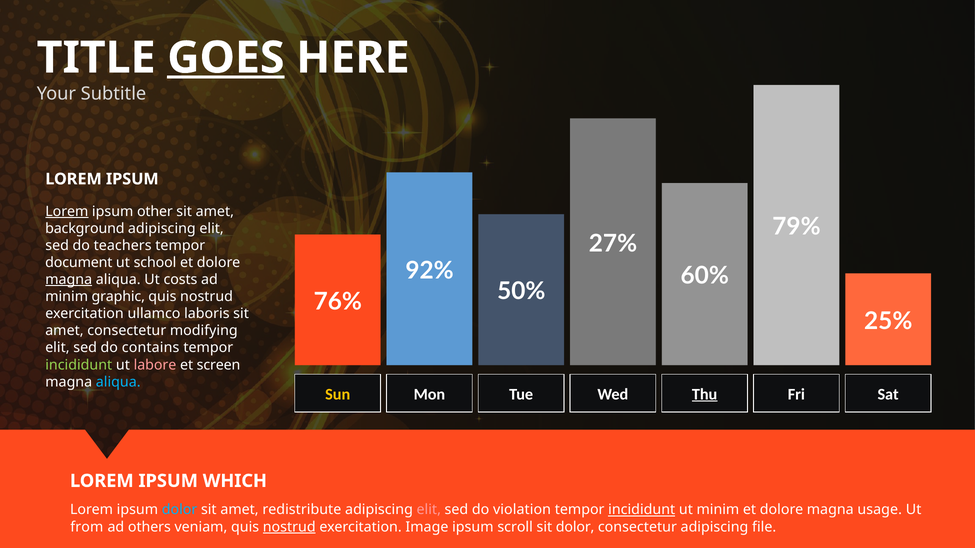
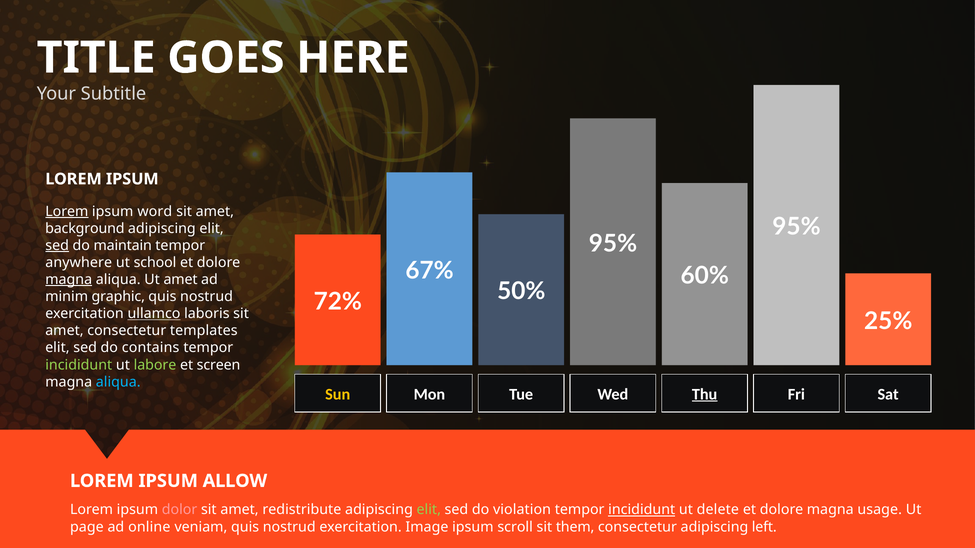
GOES underline: present -> none (226, 58)
other: other -> word (155, 211)
79%: 79% -> 95% (796, 227)
27%: 27% -> 95% (613, 244)
sed underline: none -> present (57, 246)
teachers: teachers -> maintain (123, 246)
document: document -> anywhere (79, 263)
92%: 92% -> 67% (430, 271)
Ut costs: costs -> amet (181, 280)
76%: 76% -> 72% (338, 302)
ullamco underline: none -> present (154, 314)
modifying: modifying -> templates (204, 331)
labore colour: pink -> light green (155, 365)
WHICH: WHICH -> ALLOW (235, 481)
dolor colour: light blue -> pink (180, 510)
elit colour: pink -> light green (429, 510)
ut minim: minim -> delete (718, 510)
from: from -> page (87, 527)
others: others -> online (149, 527)
nostrud underline: present -> none (289, 527)
sit dolor: dolor -> them (575, 527)
file: file -> left (764, 527)
